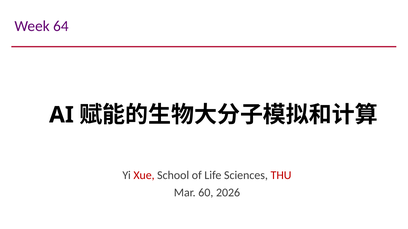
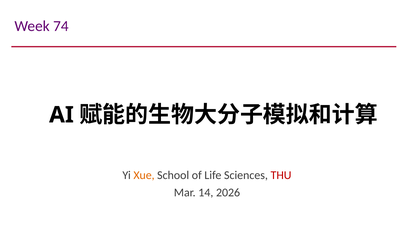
64: 64 -> 74 (61, 26)
Xue colour: red -> orange (144, 176)
60: 60 -> 14 (206, 193)
